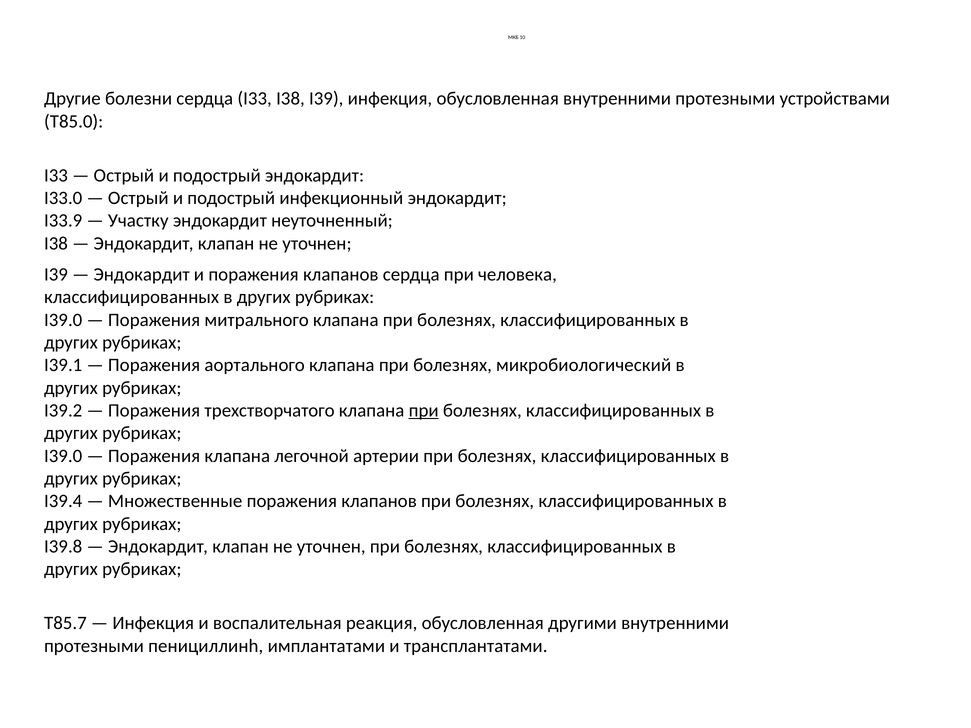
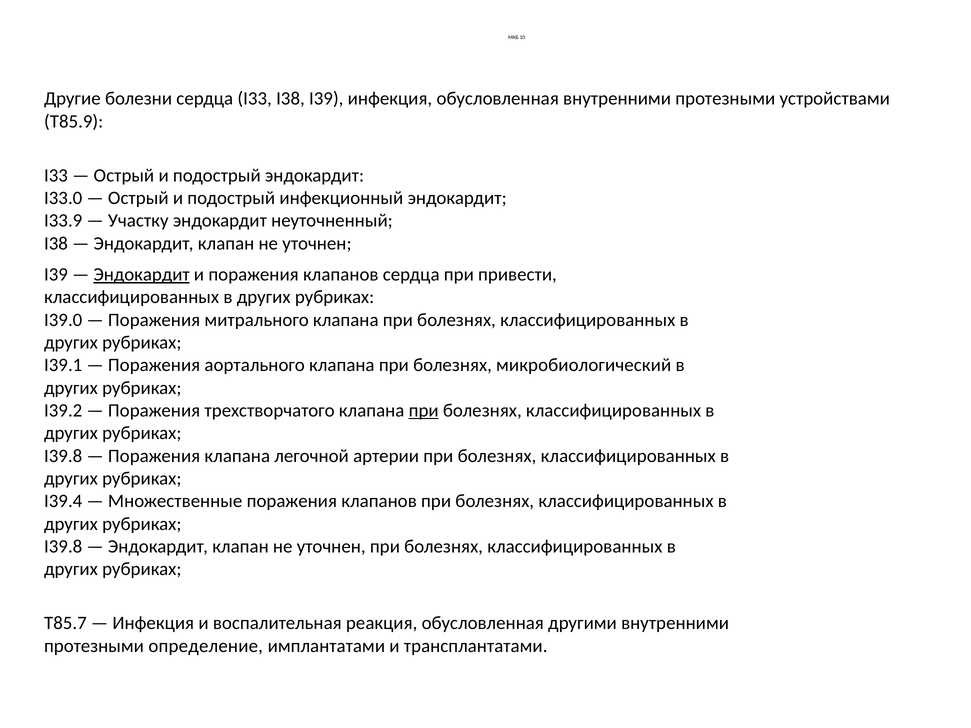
T85.0: T85.0 -> T85.9 (74, 121)
Эндокардит underline: none -> present (142, 275)
человека: человека -> привести (517, 275)
I39.0: I39.0 -> I39.8 (63, 456)
пенициллинh: пенициллинh -> определение (206, 646)
